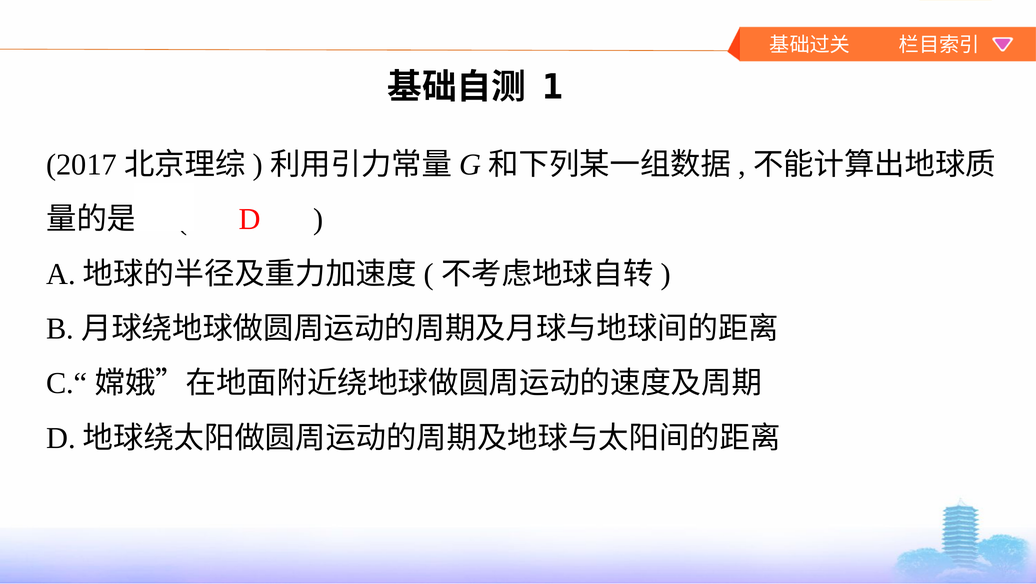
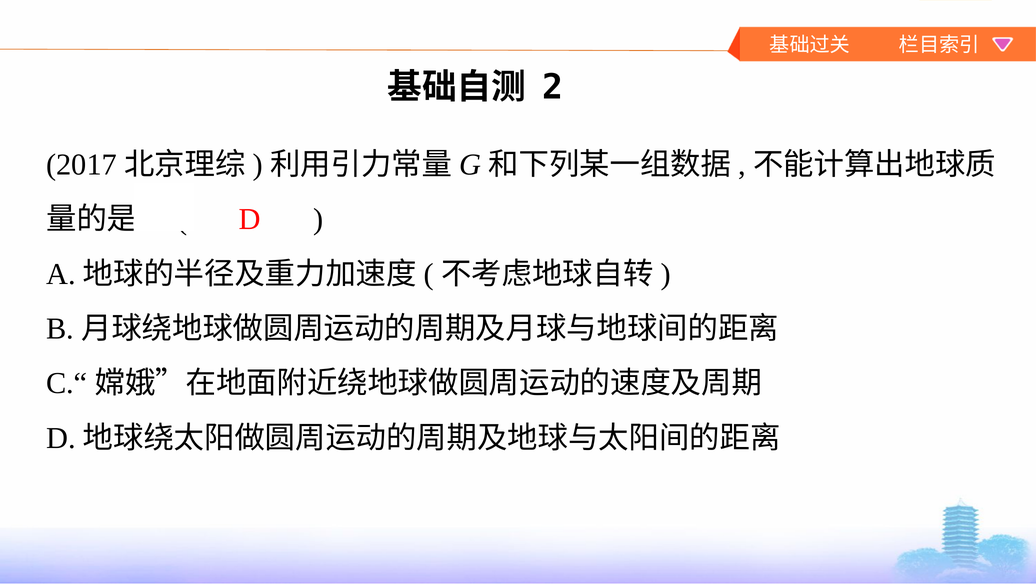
1: 1 -> 2 (553, 87)
